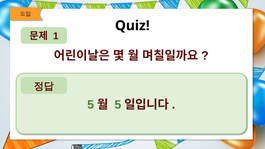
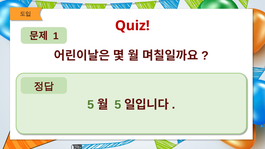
Quiz colour: black -> red (132, 26)
